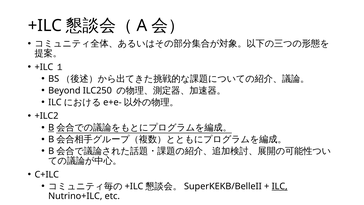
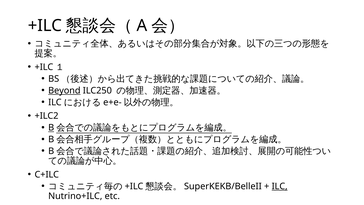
Beyond underline: none -> present (64, 90)
